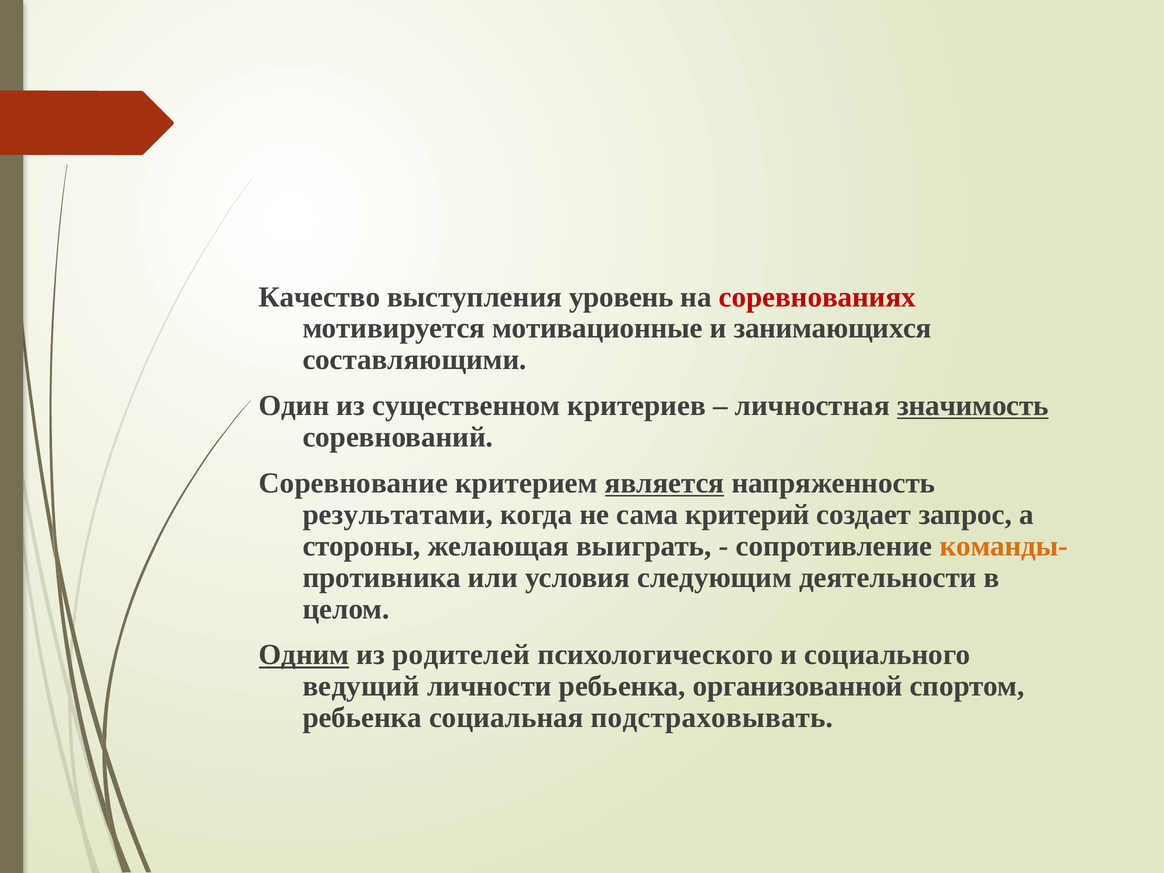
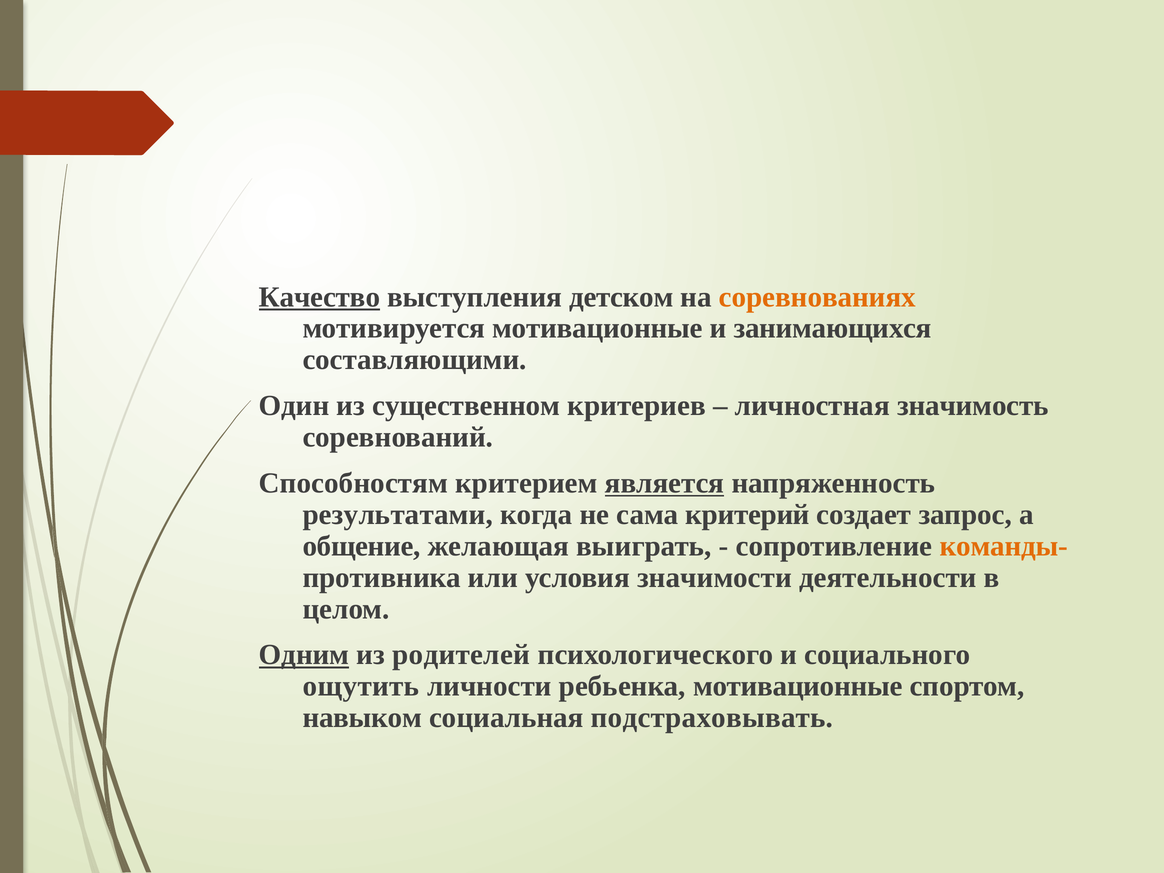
Качество underline: none -> present (319, 297)
уровень: уровень -> детском (621, 297)
соревнованиях colour: red -> orange (817, 297)
значимость underline: present -> none (973, 406)
Соревнование: Соревнование -> Способностям (353, 483)
стороны: стороны -> общение (362, 546)
следующим: следующим -> значимости (715, 577)
ведущий: ведущий -> ощутить (361, 686)
ребьенка организованной: организованной -> мотивационные (798, 686)
ребьенка: ребьенка -> навыком (362, 718)
